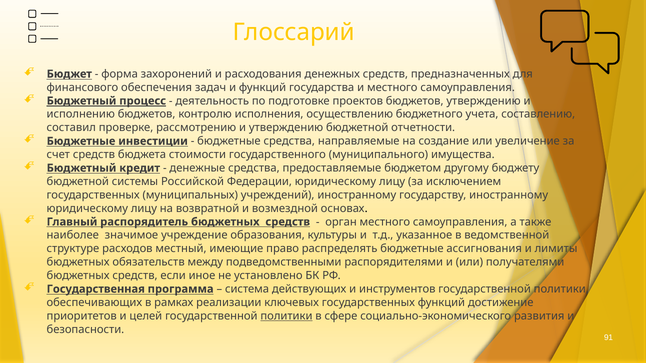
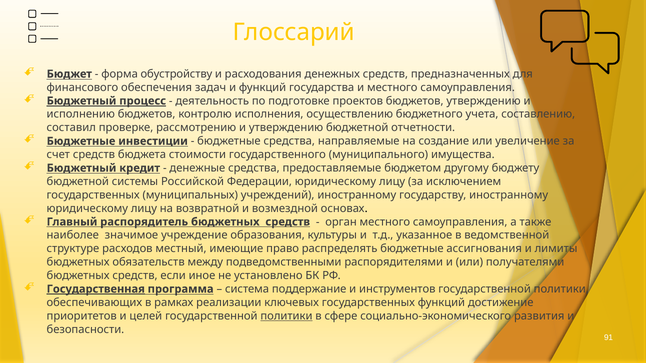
захоронений: захоронений -> обустройству (176, 74)
Государственная underline: none -> present (96, 289)
действующих: действующих -> поддержание (309, 289)
